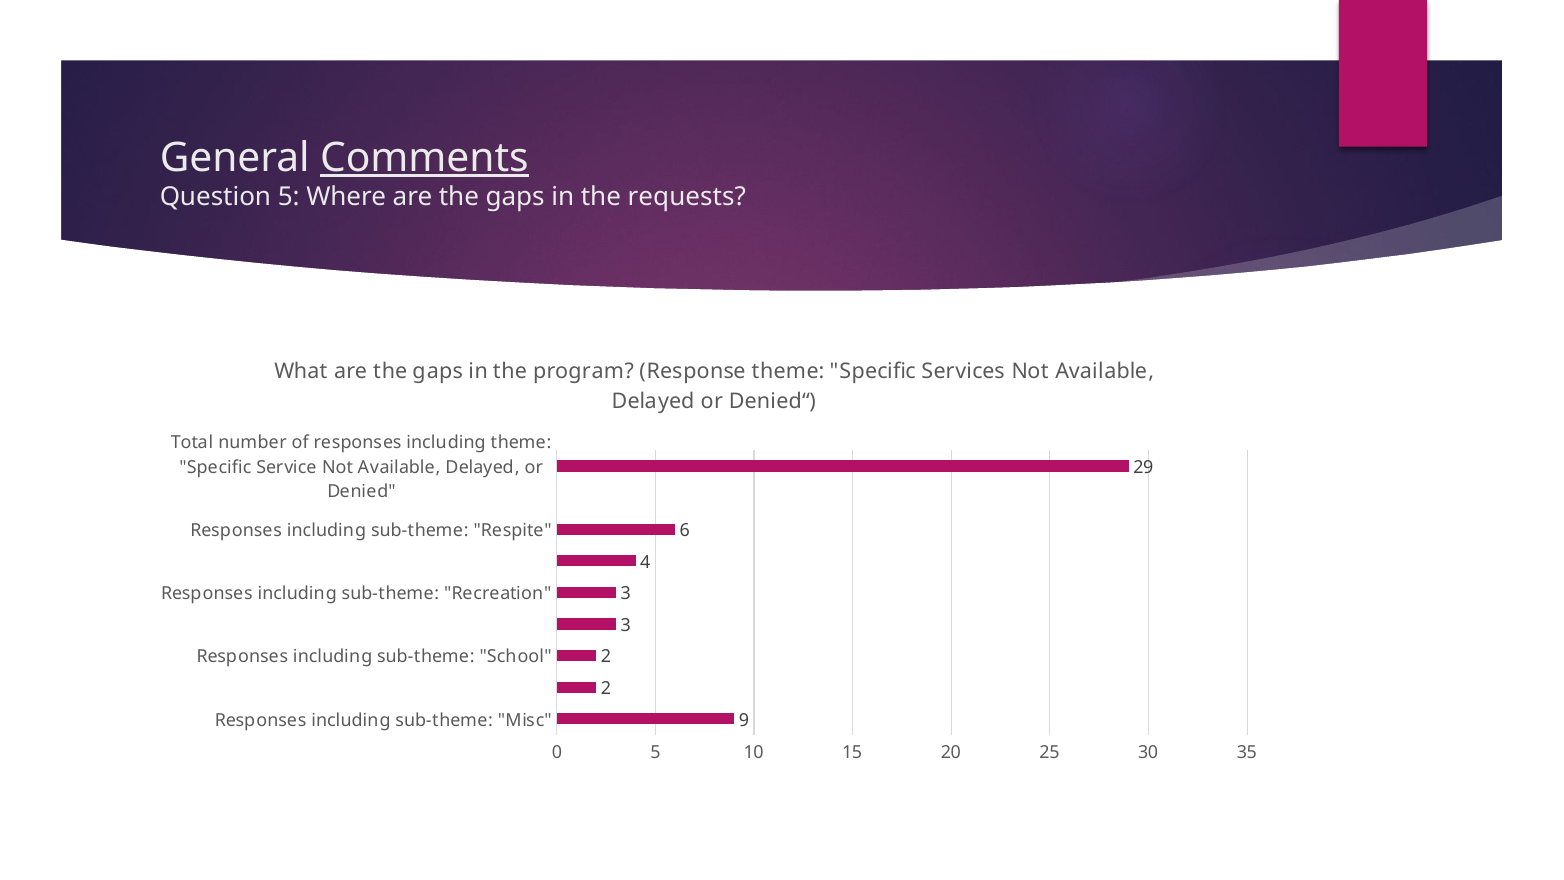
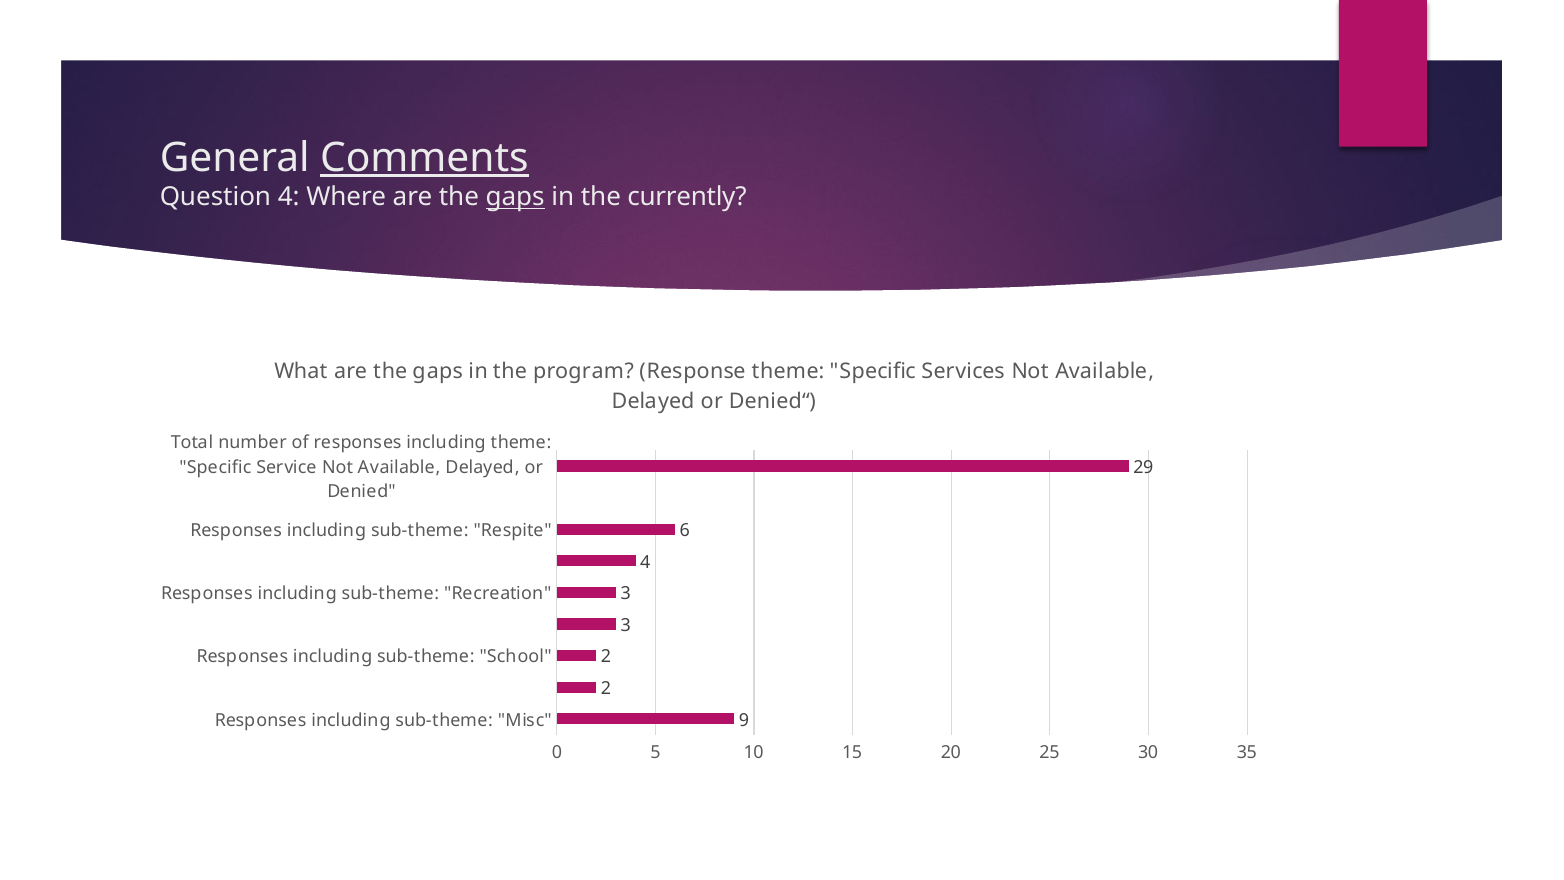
Question 5: 5 -> 4 (289, 197)
gaps underline: none -> present (515, 197)
requests: requests -> currently (687, 197)
